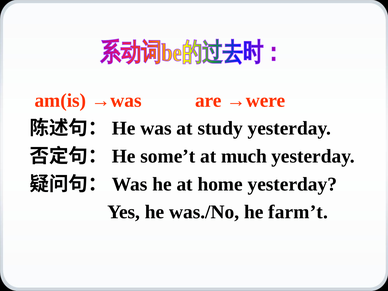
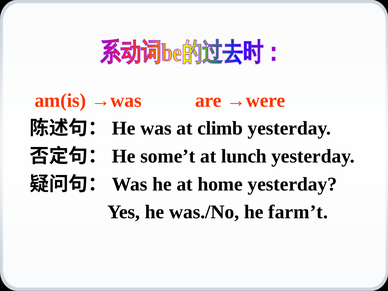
study: study -> climb (220, 128)
much: much -> lunch (244, 156)
